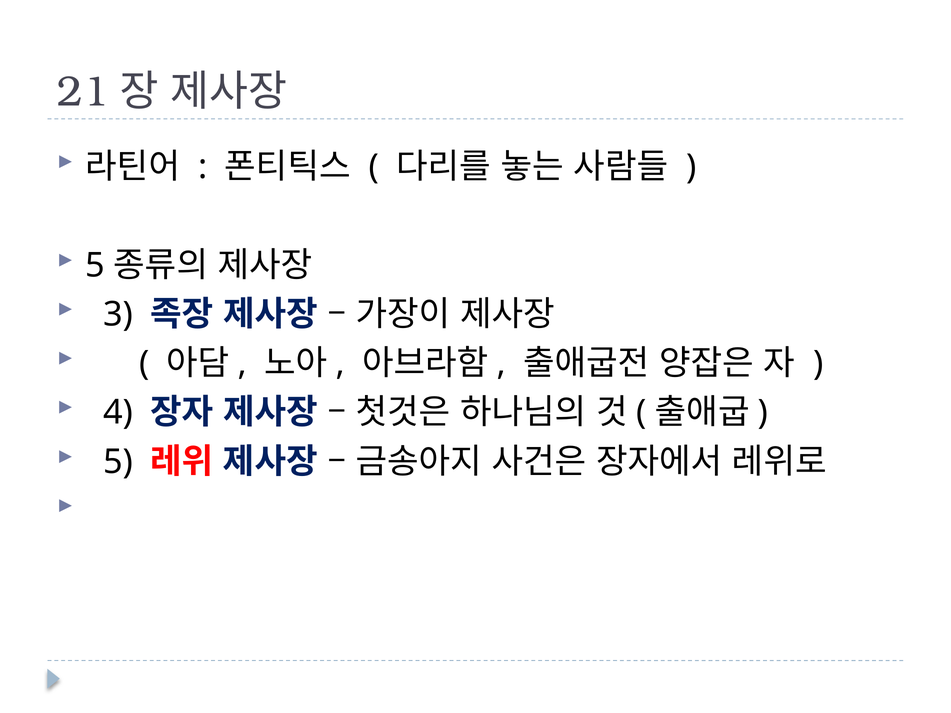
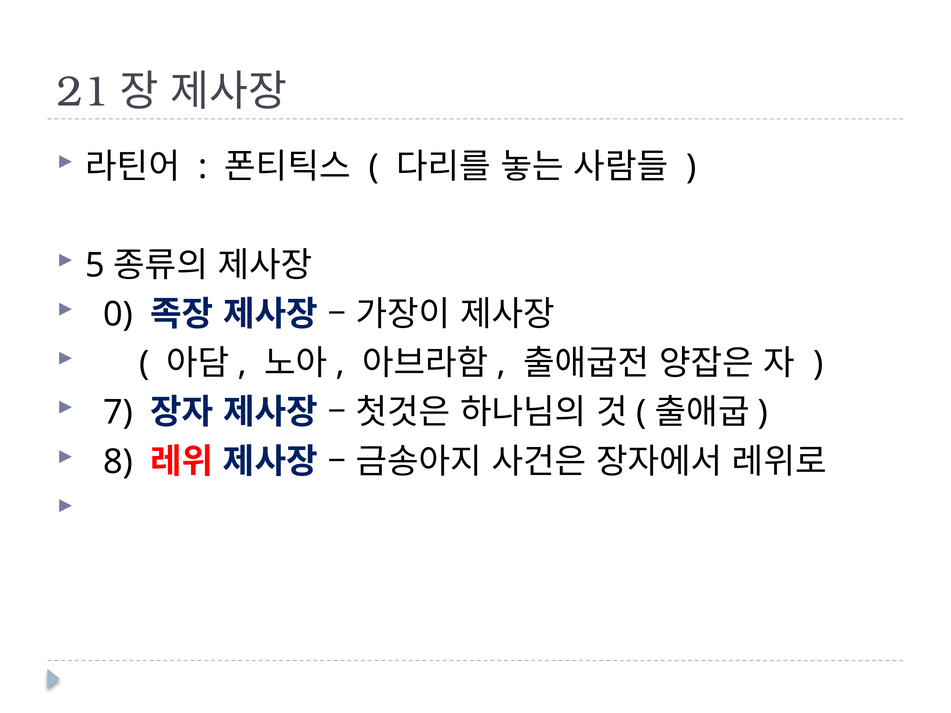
3: 3 -> 0 (118, 314)
4: 4 -> 7 (118, 413)
5: 5 -> 8 (118, 462)
